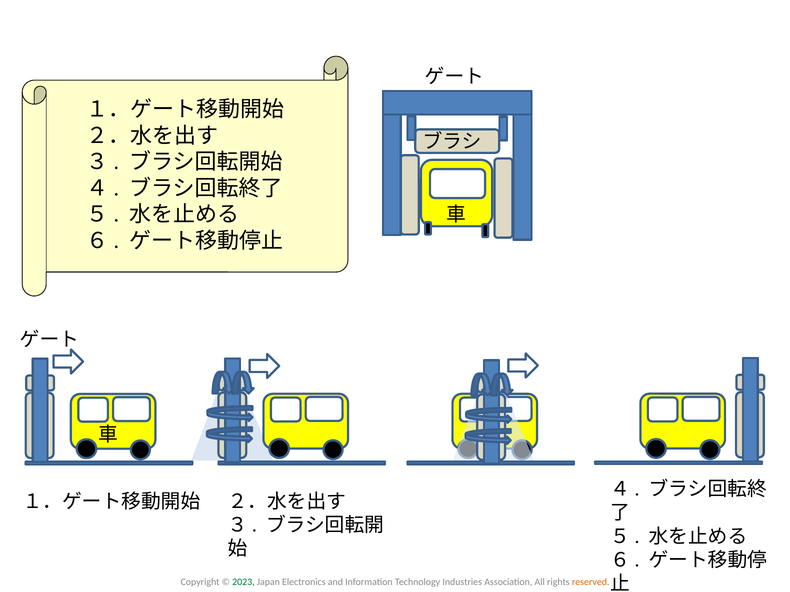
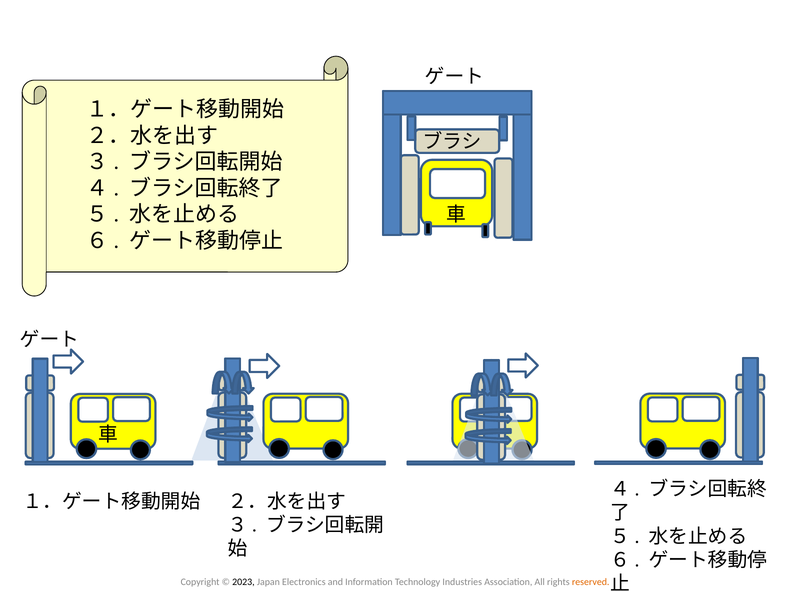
2023 colour: green -> black (243, 582)
